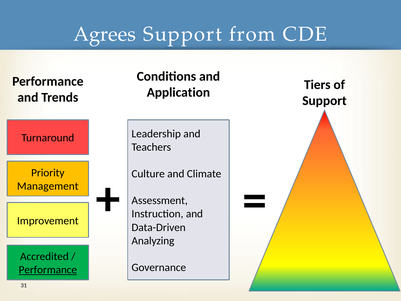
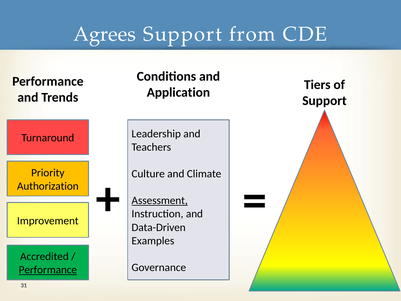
Management: Management -> Authorization (48, 186)
Assessment underline: none -> present (160, 200)
Analyzing: Analyzing -> Examples (153, 241)
